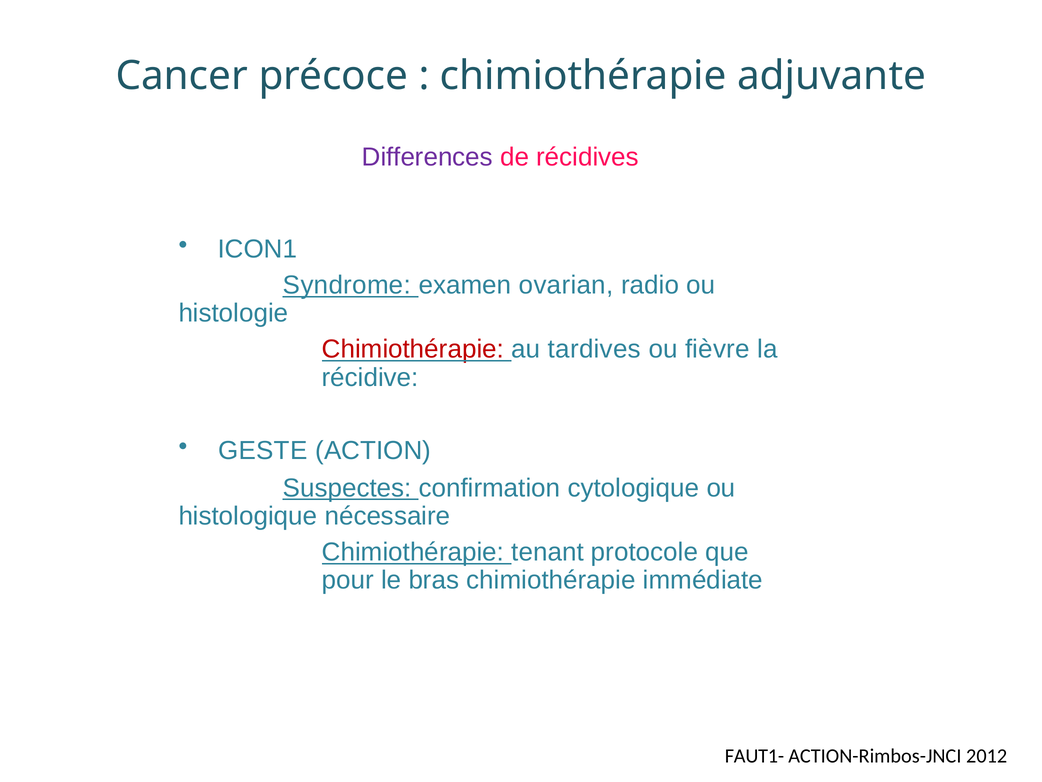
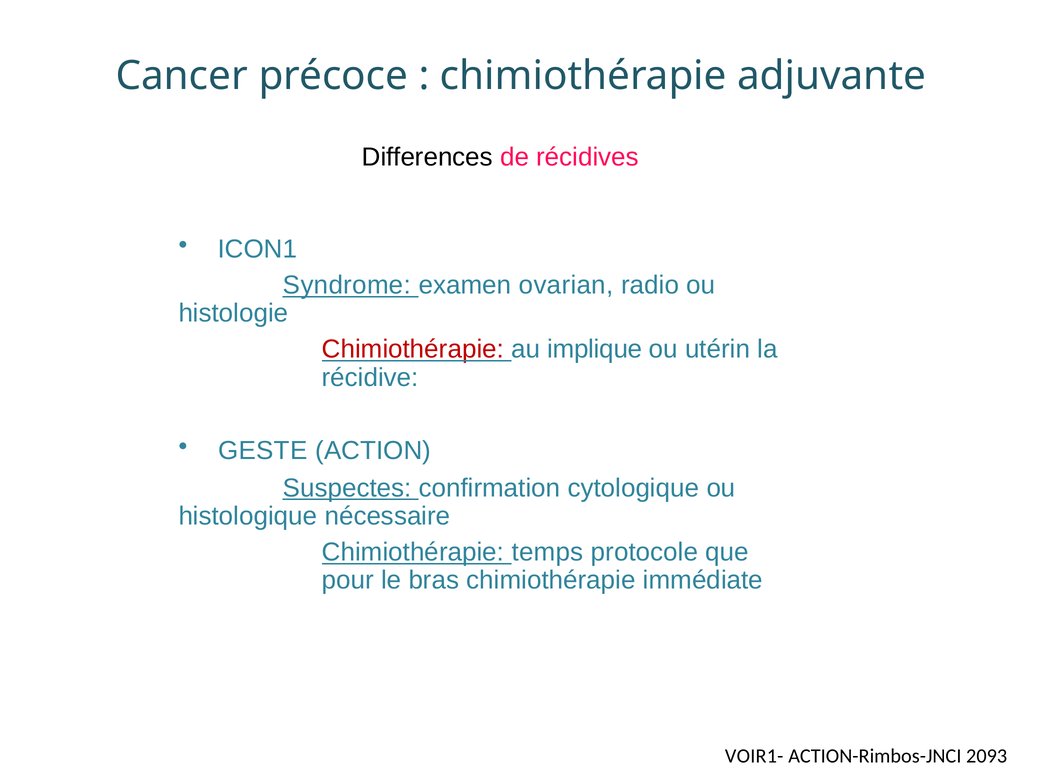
Differences colour: purple -> black (427, 157)
tardives: tardives -> implique (595, 349)
fièvre: fièvre -> utérin (718, 349)
tenant: tenant -> temps (548, 552)
FAUT1-: FAUT1- -> VOIR1- (754, 756)
2012: 2012 -> 2093 (987, 756)
